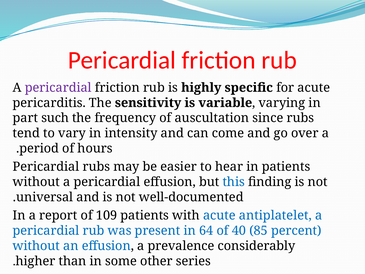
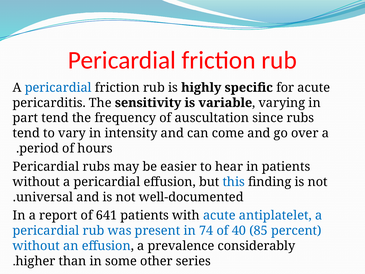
pericardial colour: purple -> blue (58, 88)
part such: such -> tend (55, 118)
109: 109 -> 641 (107, 215)
64: 64 -> 74 (206, 230)
